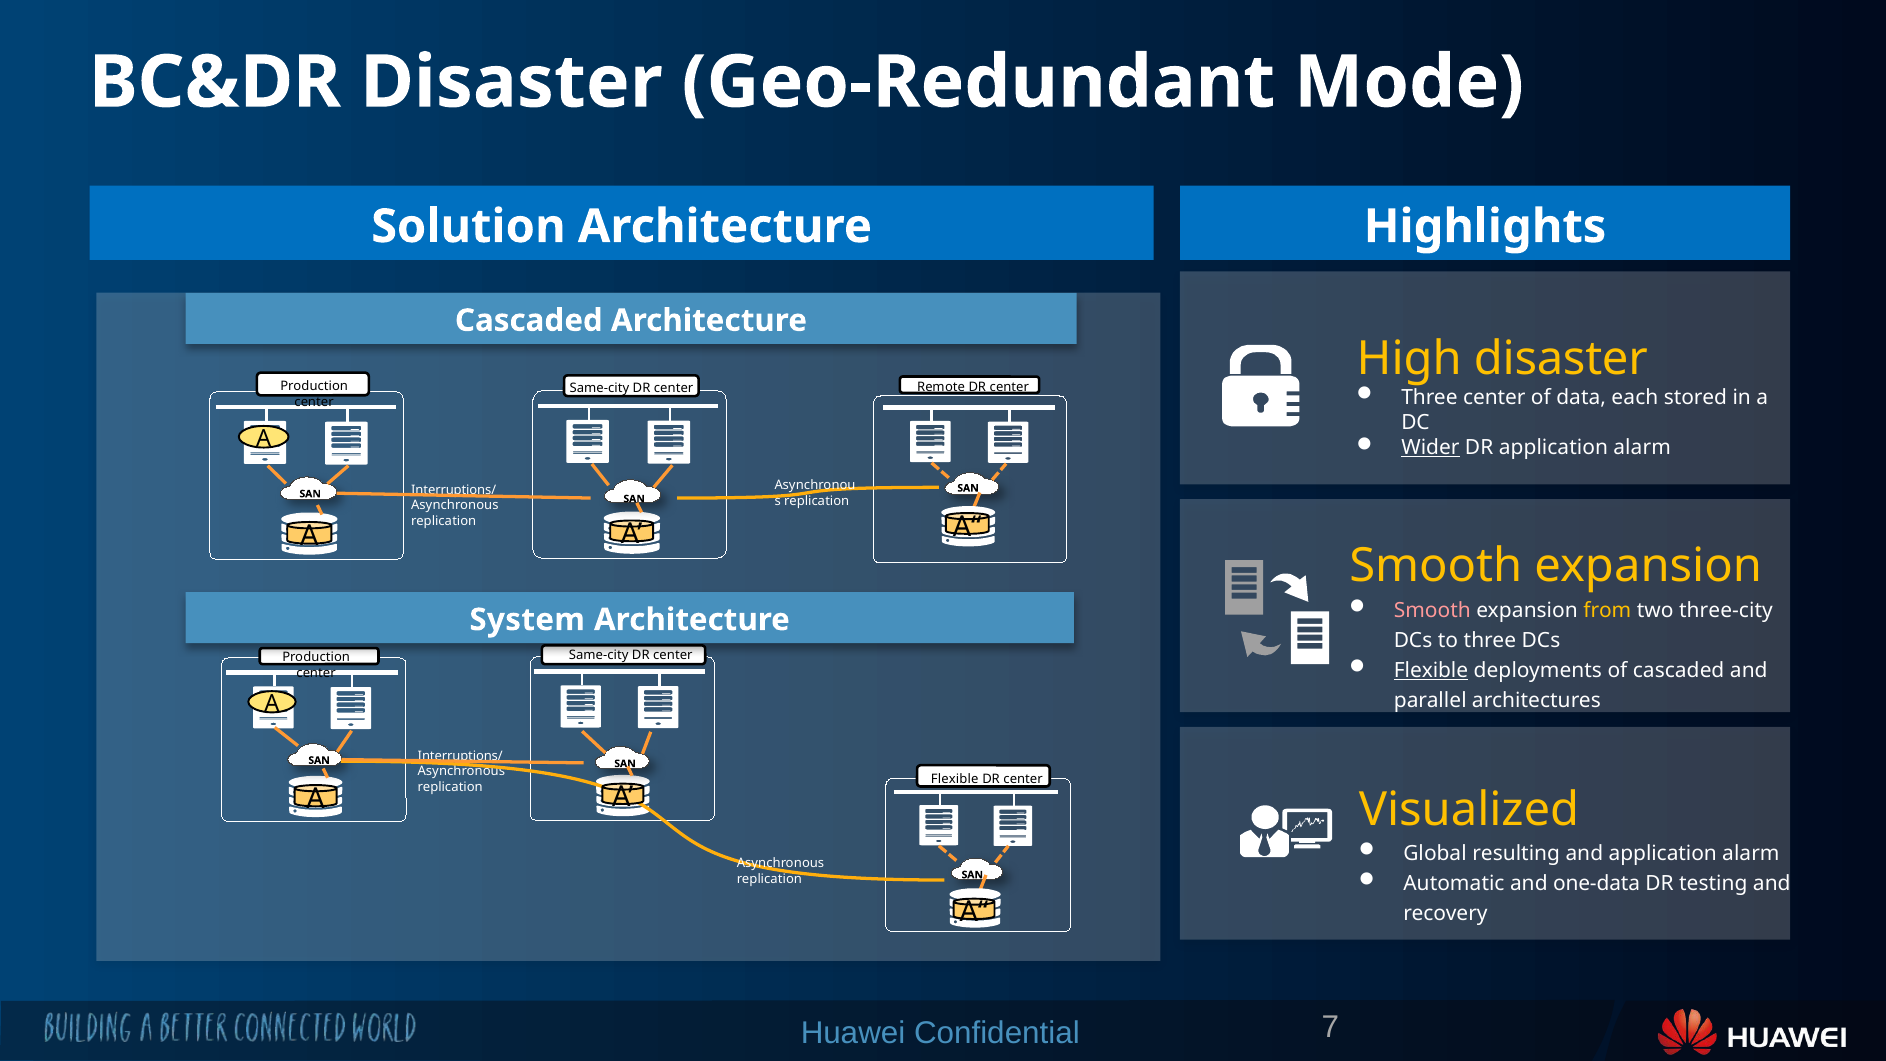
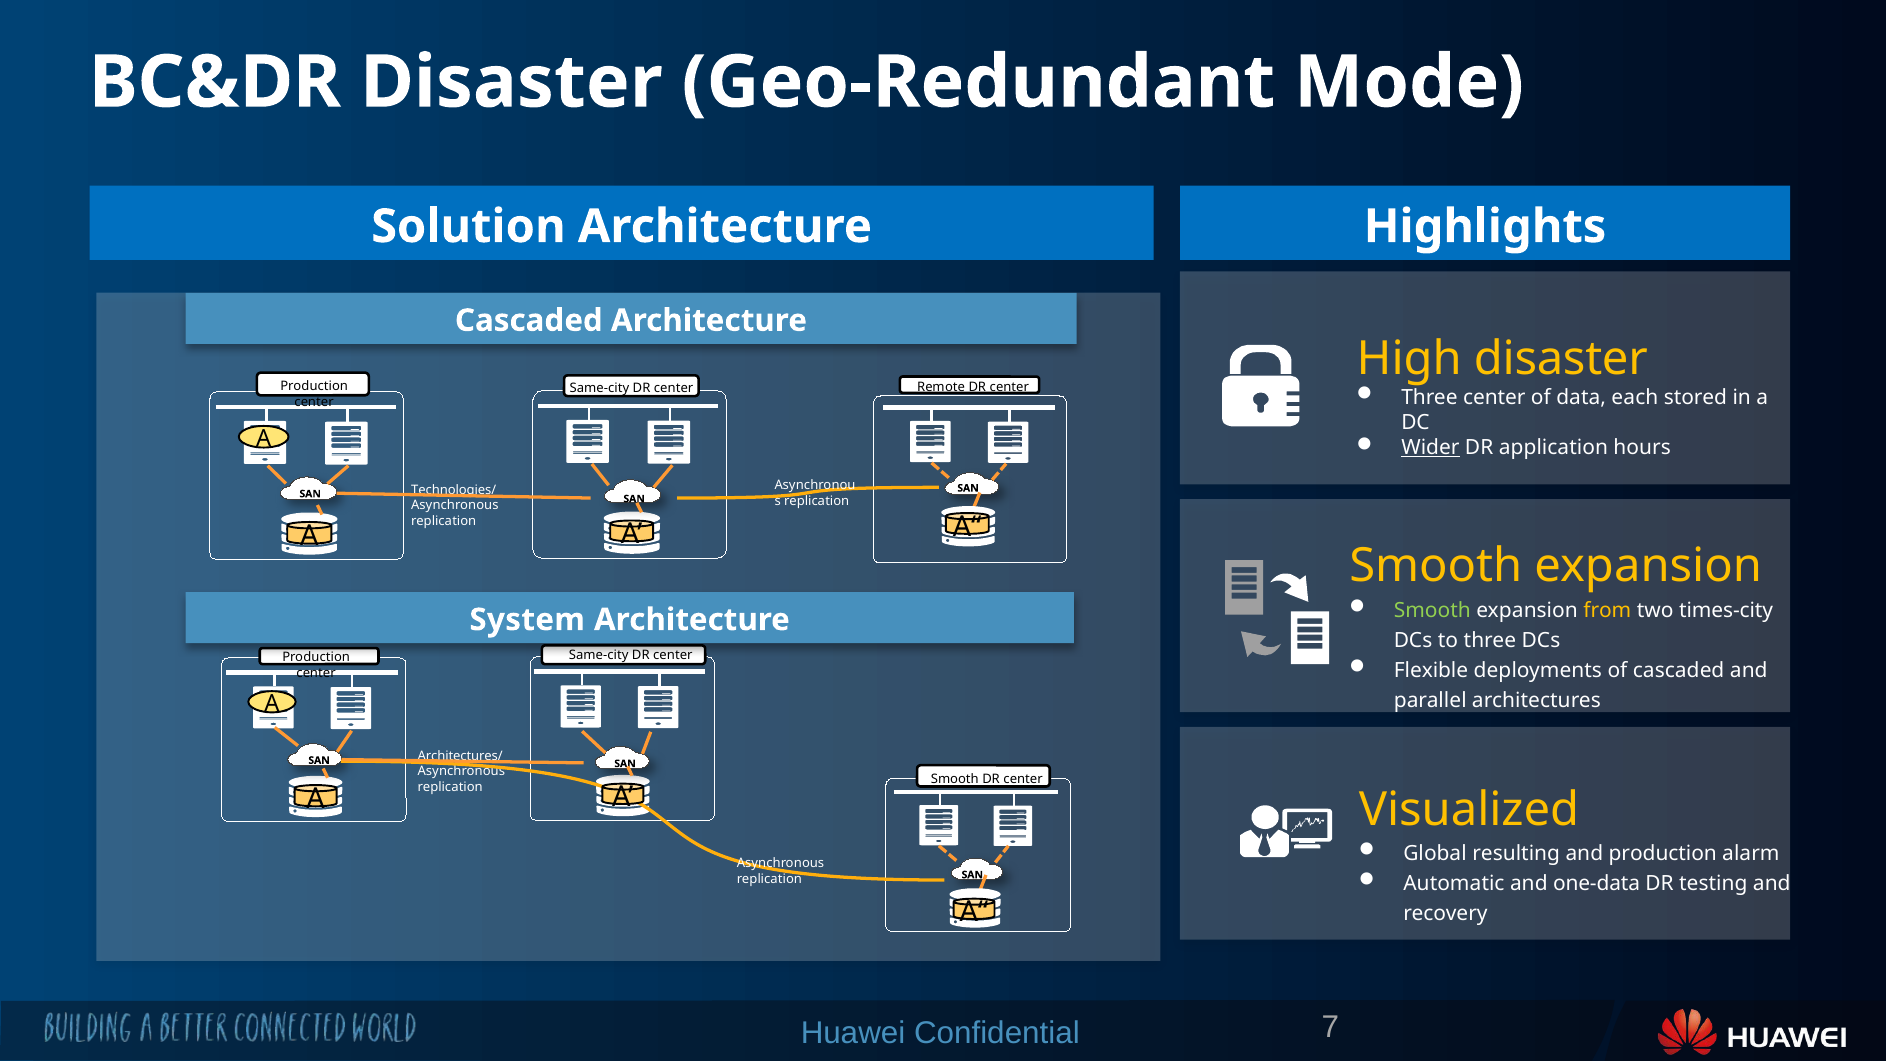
DR application alarm: alarm -> hours (1642, 448)
Interruptions/: Interruptions/ -> Technologies/ (454, 490)
Smooth colour: pink -> light green (1432, 610)
three-city: three-city -> times-city (1726, 610)
Flexible underline: present -> none (1431, 670)
Interruptions/: Interruptions/ -> Architectures/ (460, 756)
Flexible: Flexible -> Smooth (955, 779)
and application: application -> production (1663, 853)
